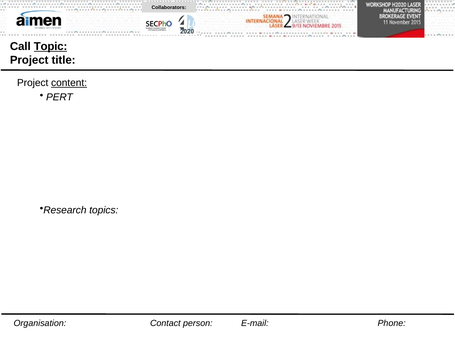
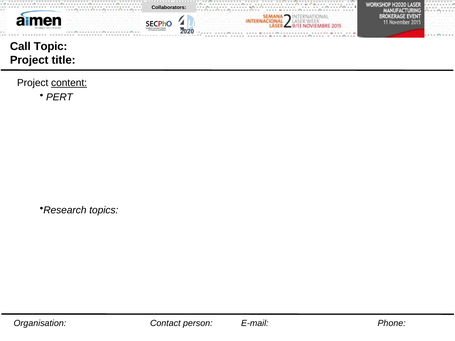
Topic underline: present -> none (51, 46)
